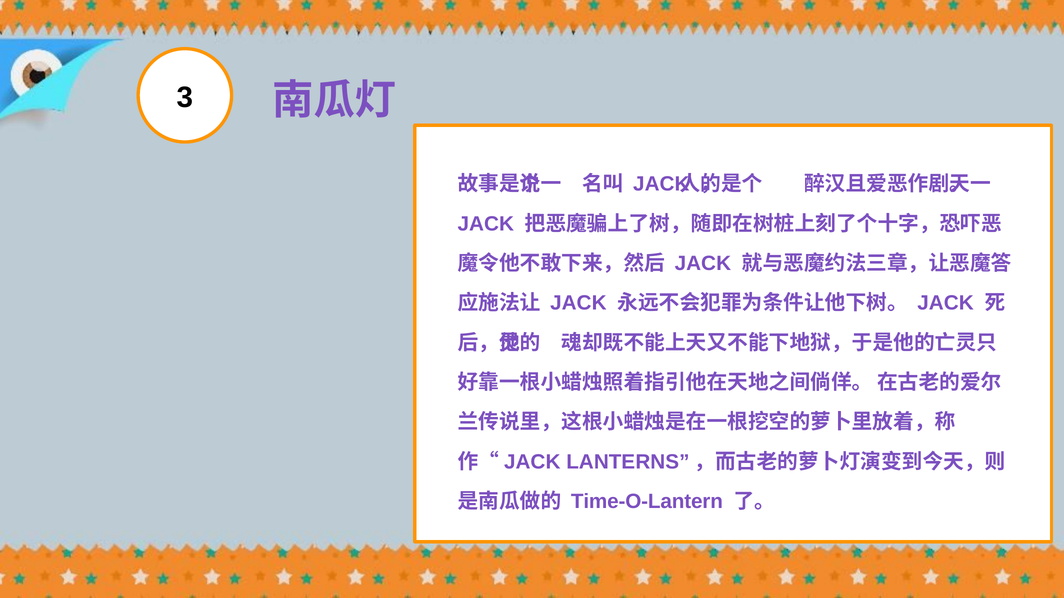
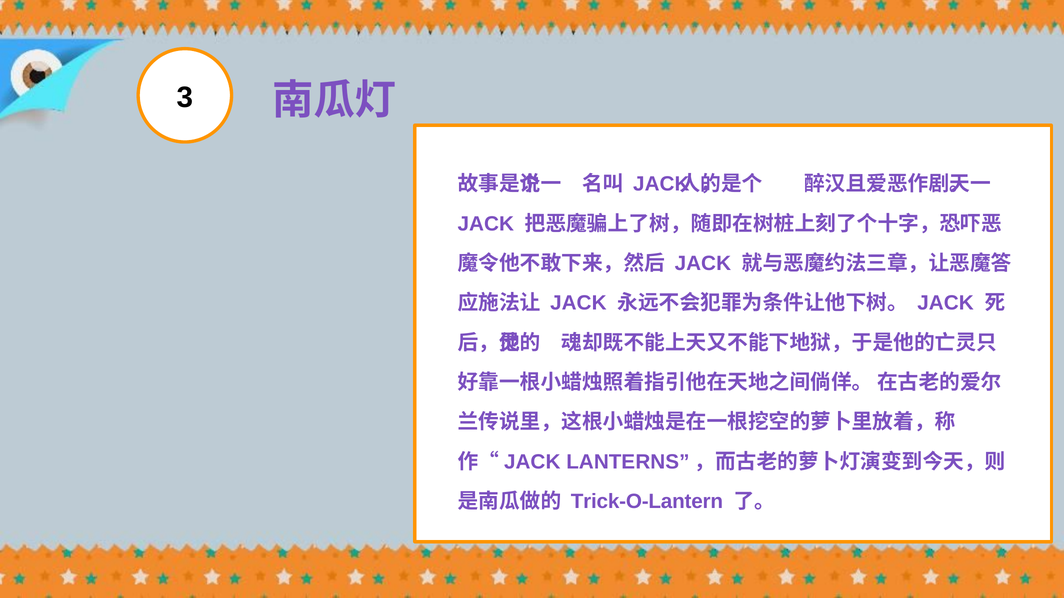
Time-O-Lantern: Time-O-Lantern -> Trick-O-Lantern (647, 502)
